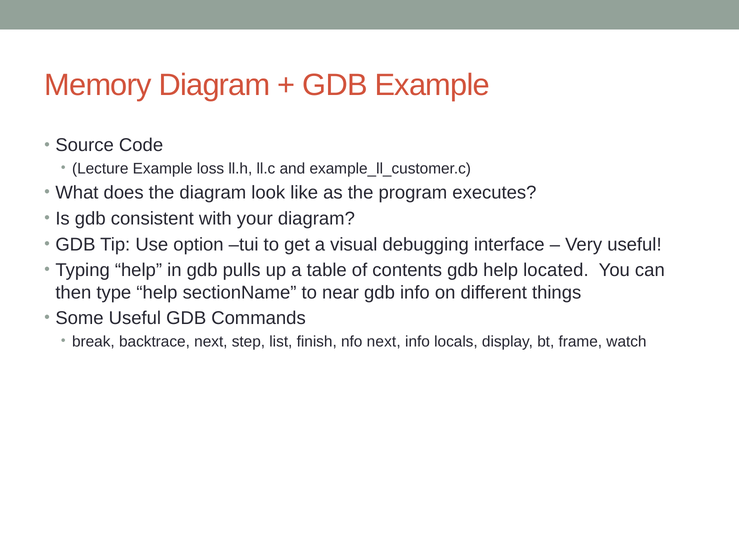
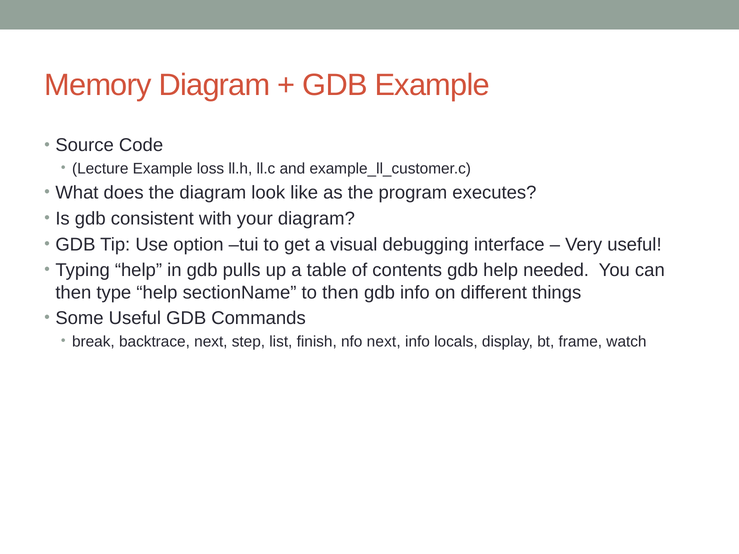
located: located -> needed (556, 270)
to near: near -> then (340, 293)
